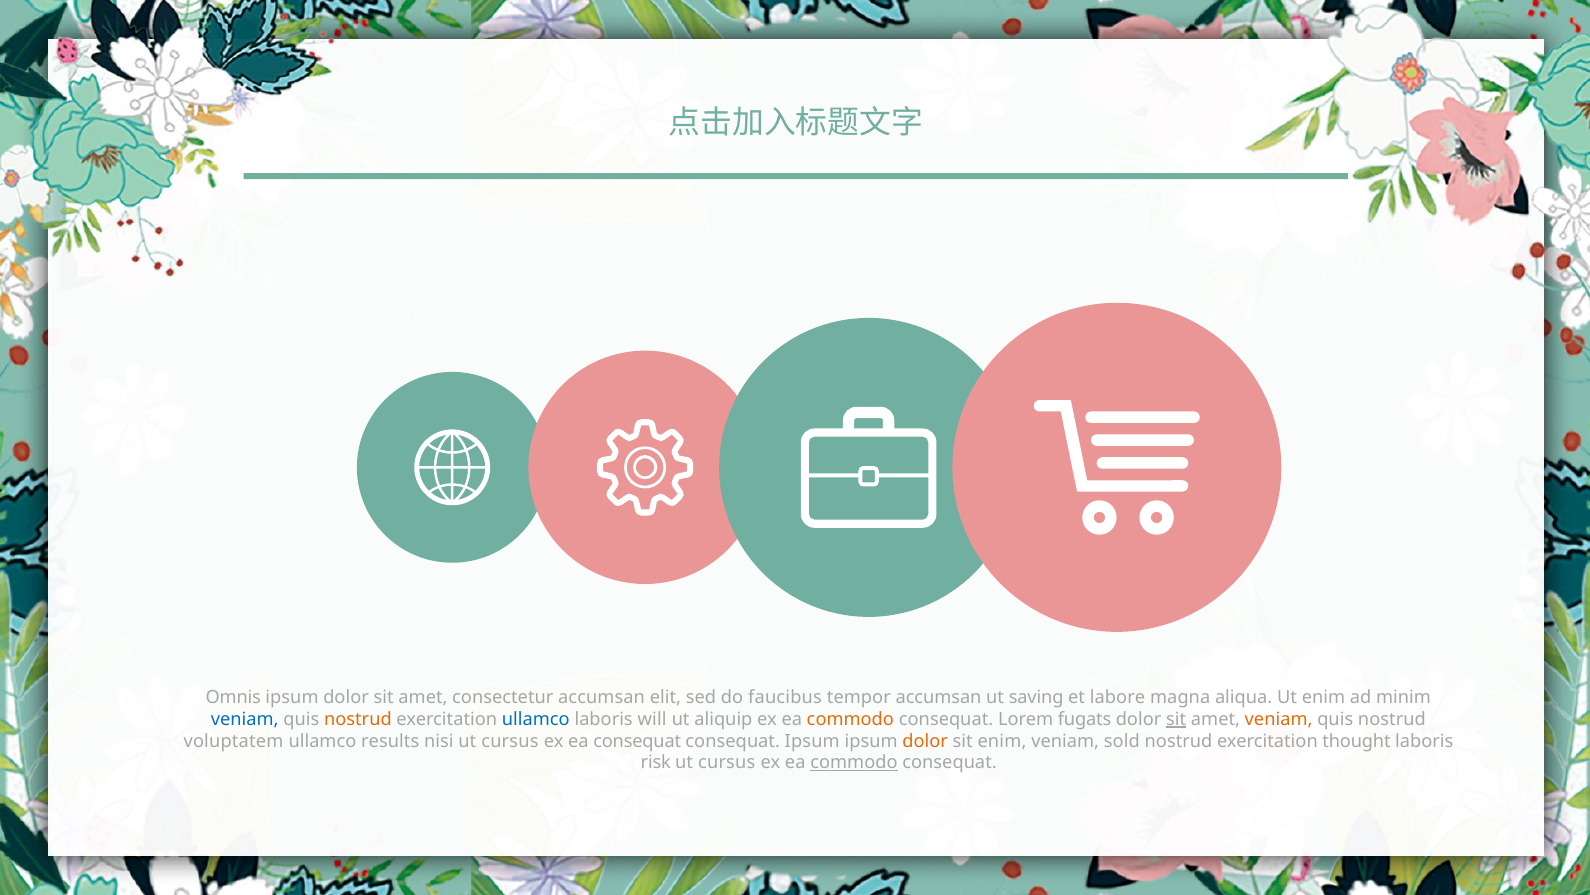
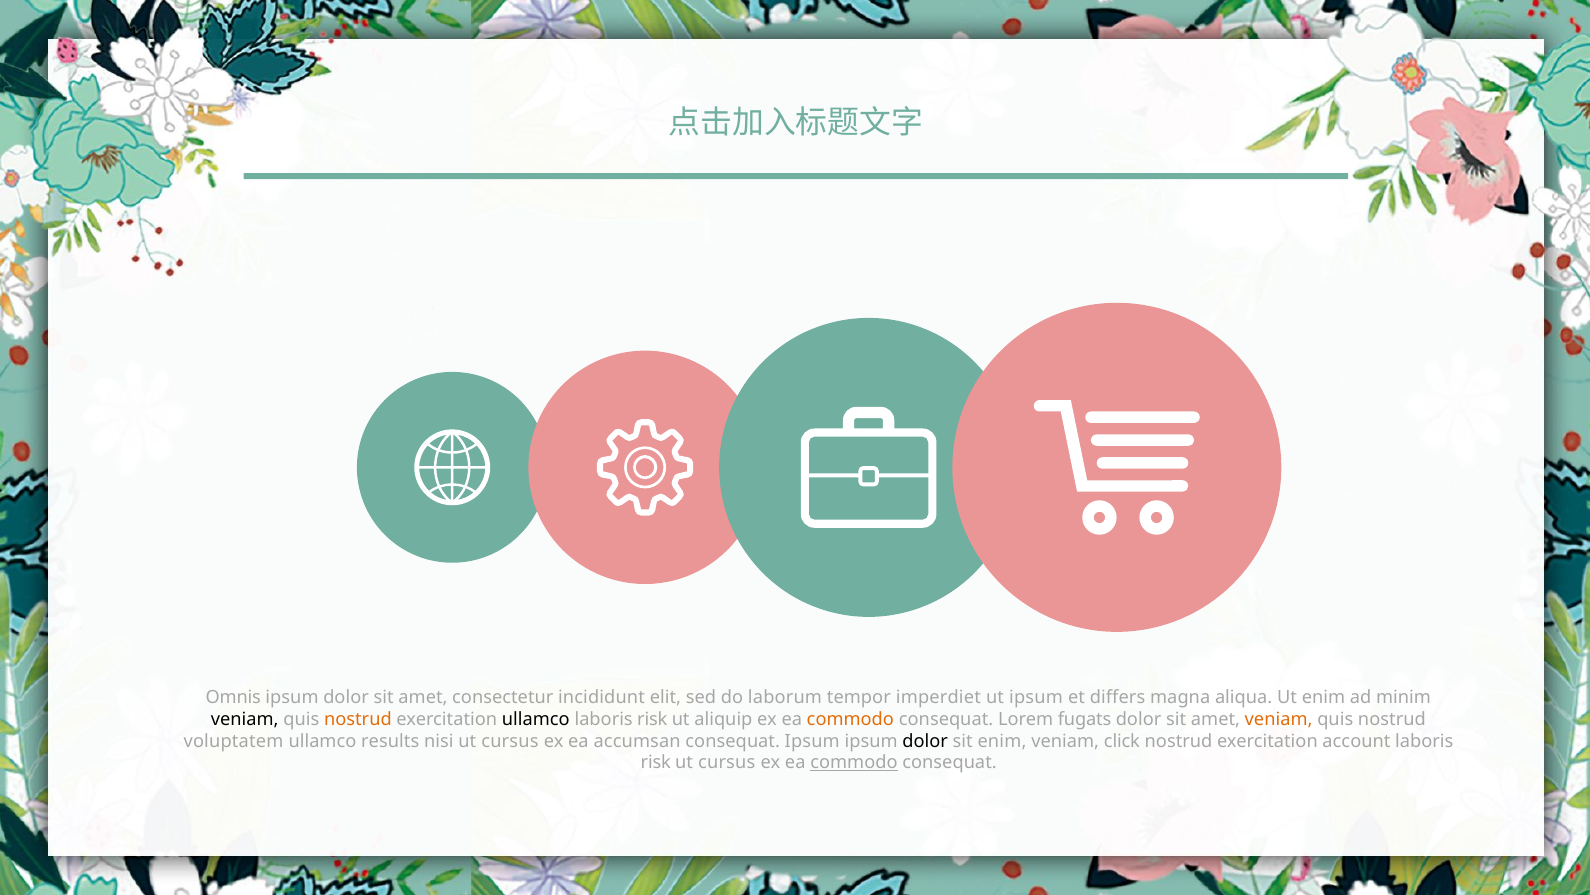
consectetur accumsan: accumsan -> incididunt (602, 697)
faucibus: faucibus -> laborum (785, 697)
tempor accumsan: accumsan -> imperdiet (938, 697)
ut saving: saving -> ipsum (1036, 697)
labore: labore -> differs (1118, 697)
veniam colour: blue -> black (245, 719)
ullamco colour: blue -> black (536, 719)
will: will -> risk (652, 719)
sit underline: present -> none (1176, 719)
ea consequat: consequat -> accumsan (637, 741)
dolor colour: orange -> black (925, 741)
sold: sold -> click (1122, 741)
thought: thought -> account (1356, 741)
